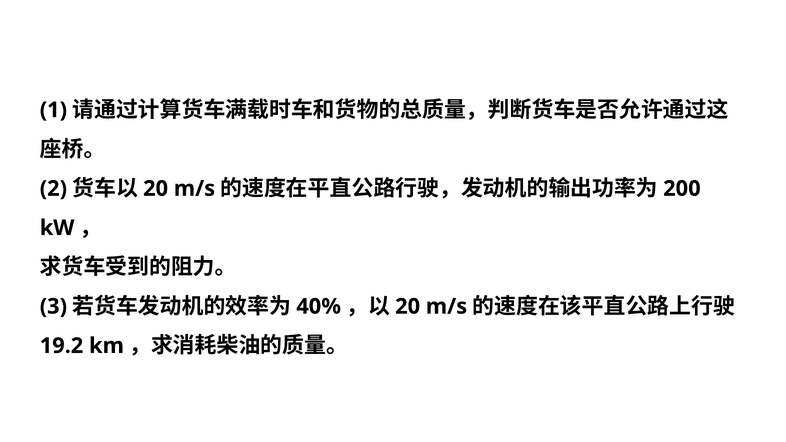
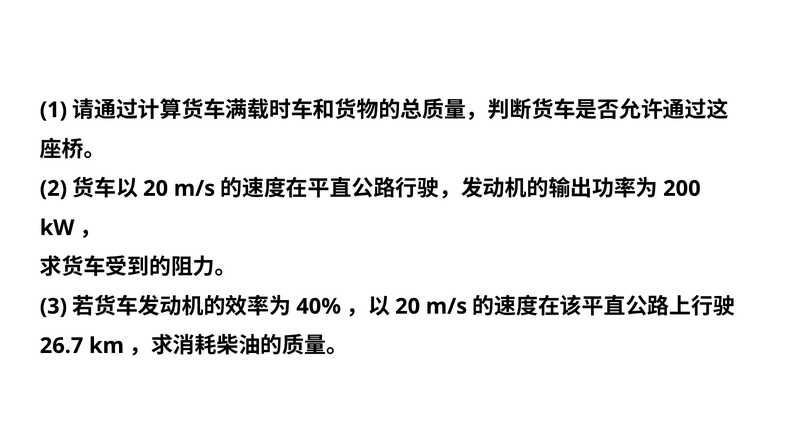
19.2: 19.2 -> 26.7 (62, 346)
